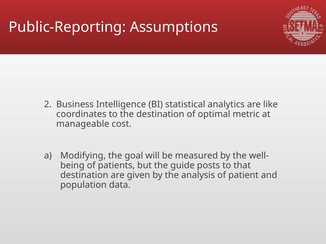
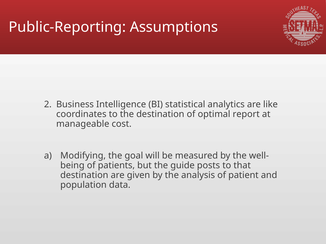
metric: metric -> report (246, 114)
